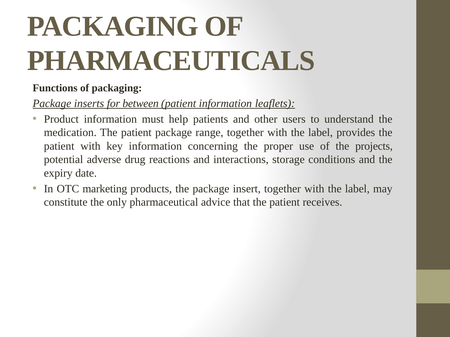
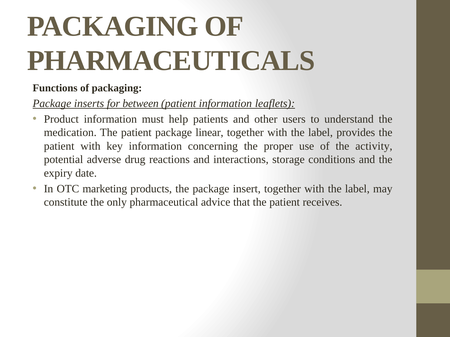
range: range -> linear (210, 133)
projects: projects -> activity (374, 146)
